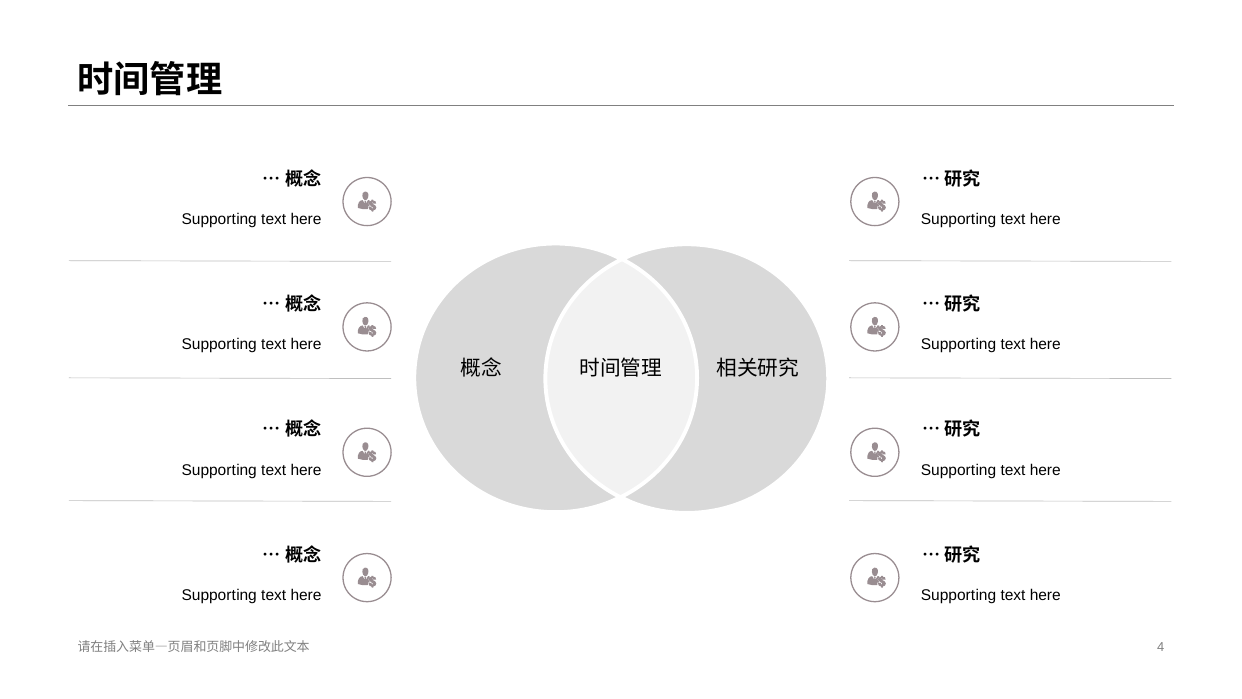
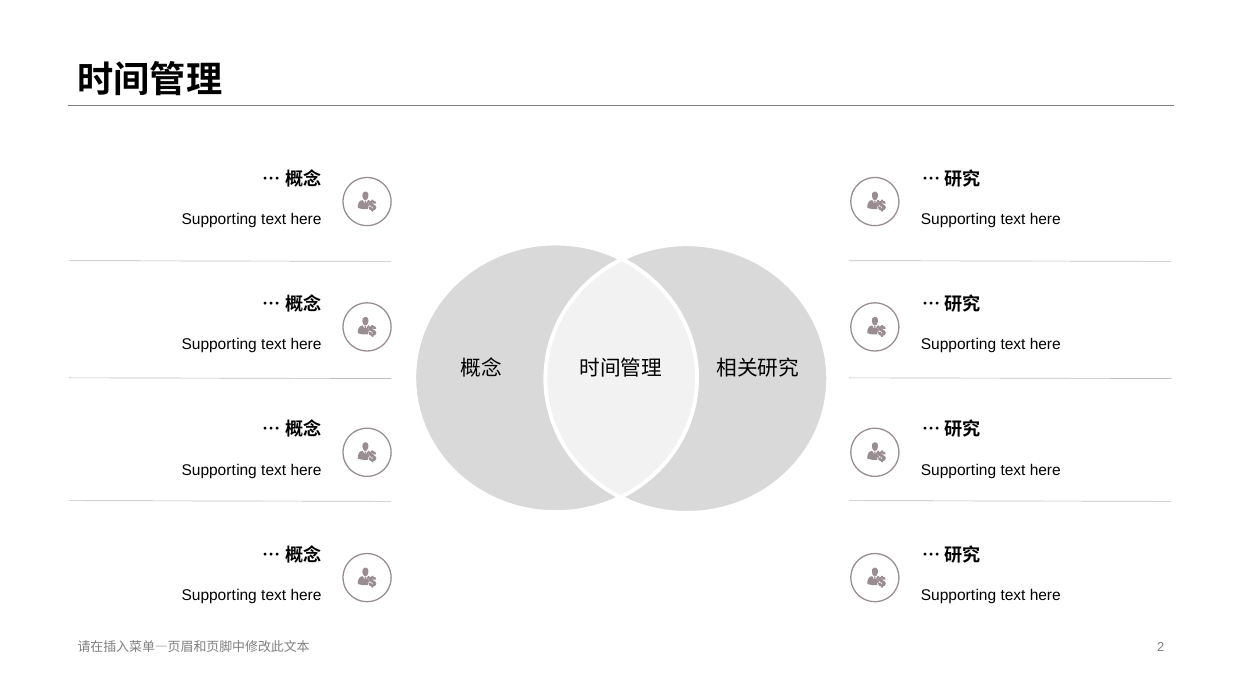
4: 4 -> 2 (1161, 647)
